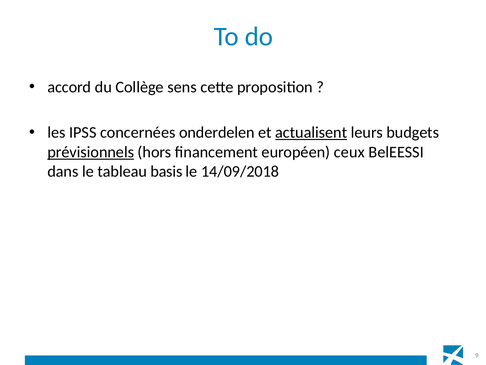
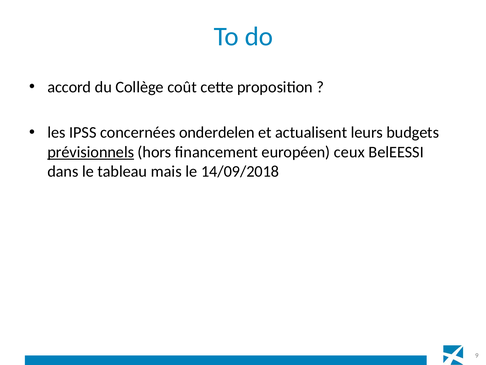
sens: sens -> coût (182, 87)
actualisent underline: present -> none (311, 132)
basis: basis -> mais (166, 171)
